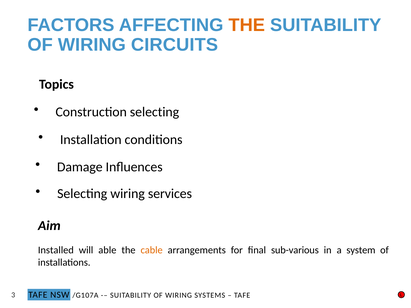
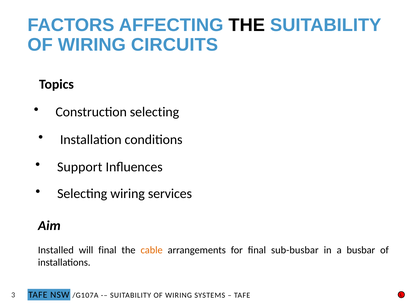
THE colour: orange -> black (247, 25)
Damage: Damage -> Support (80, 167)
will able: able -> final (107, 250)
sub-various: sub-various -> sub-busbar (295, 250)
system: system -> busbar (361, 250)
